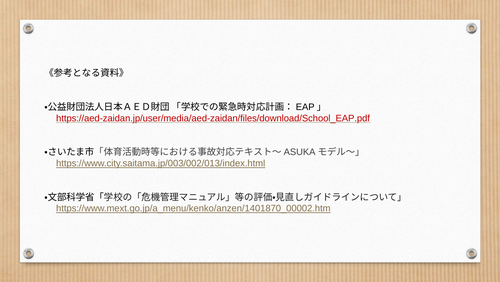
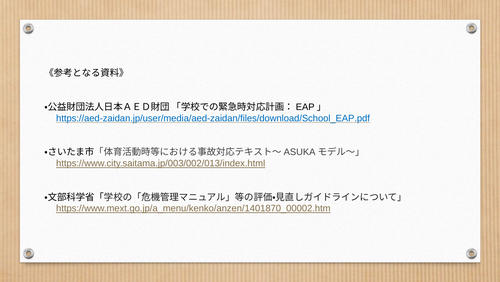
https://aed-zaidan.jp/user/media/aed-zaidan/files/download/School_EAP.pdf colour: red -> blue (213, 118)
